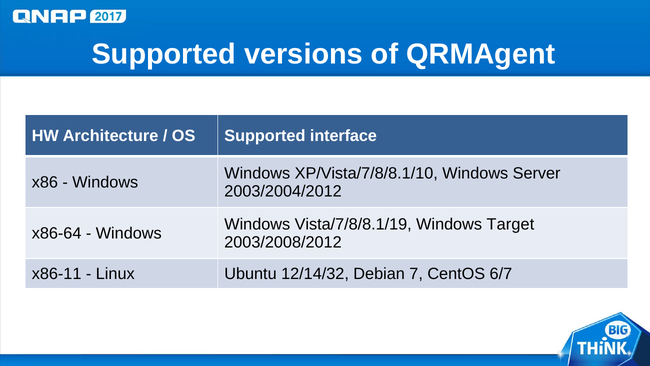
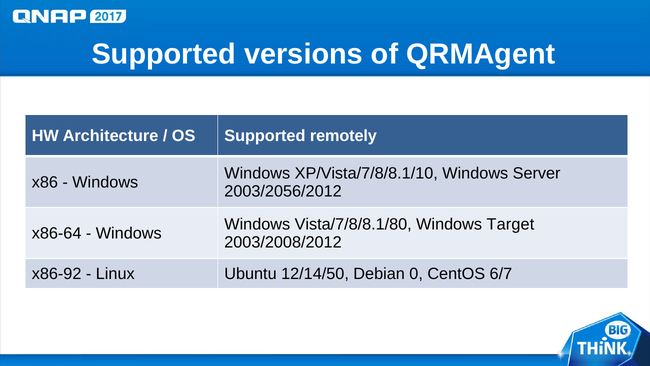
interface: interface -> remotely (343, 136)
2003/2004/2012: 2003/2004/2012 -> 2003/2056/2012 (283, 191)
Vista/7/8/8.1/19: Vista/7/8/8.1/19 -> Vista/7/8/8.1/80 (353, 224)
x86-11: x86-11 -> x86-92 (57, 273)
12/14/32: 12/14/32 -> 12/14/50 (315, 273)
7: 7 -> 0 (416, 273)
